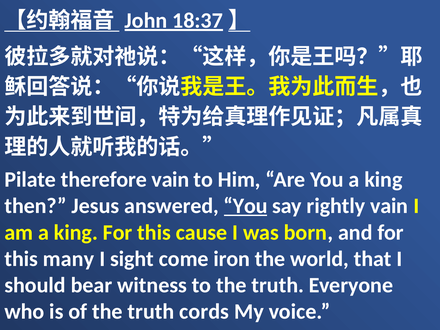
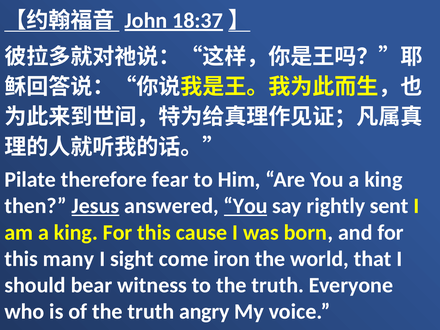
therefore vain: vain -> fear (170, 180)
Jesus underline: none -> present (95, 206)
rightly vain: vain -> sent (389, 206)
cords: cords -> angry (204, 312)
